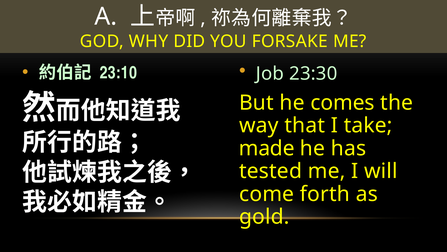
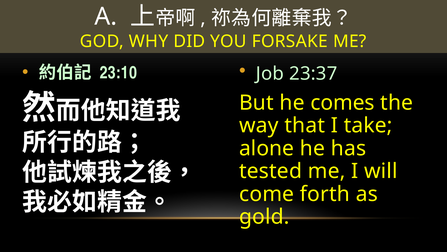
23:30: 23:30 -> 23:37 (313, 73)
made: made -> alone (267, 148)
